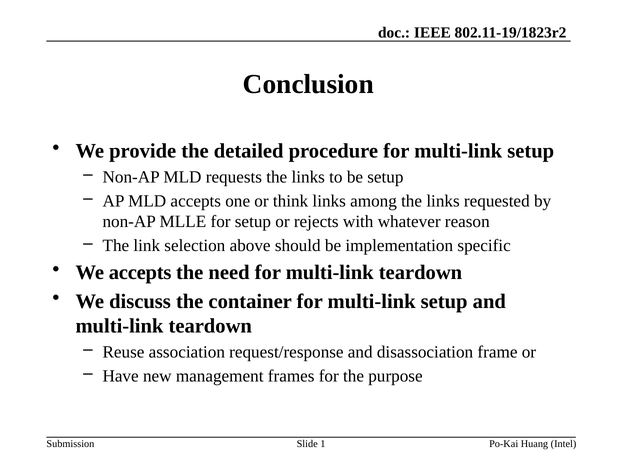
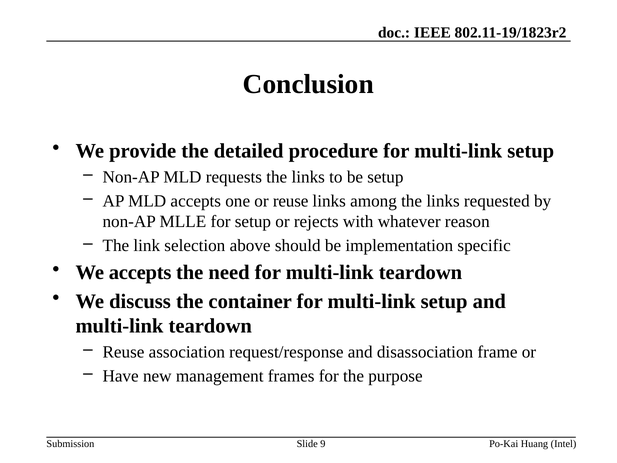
or think: think -> reuse (291, 201)
1: 1 -> 9 (323, 444)
